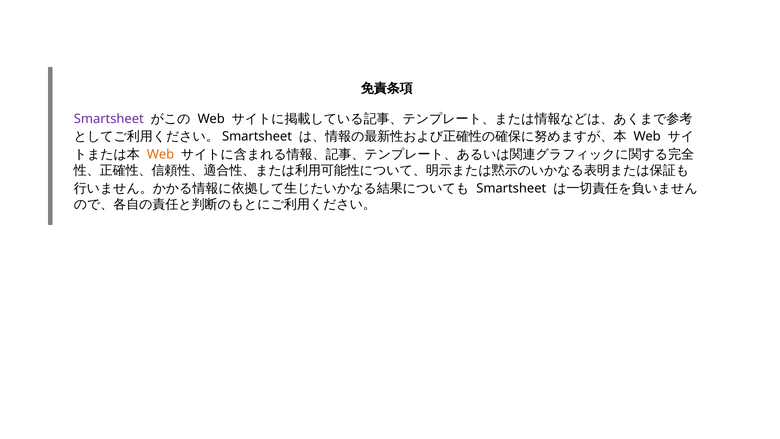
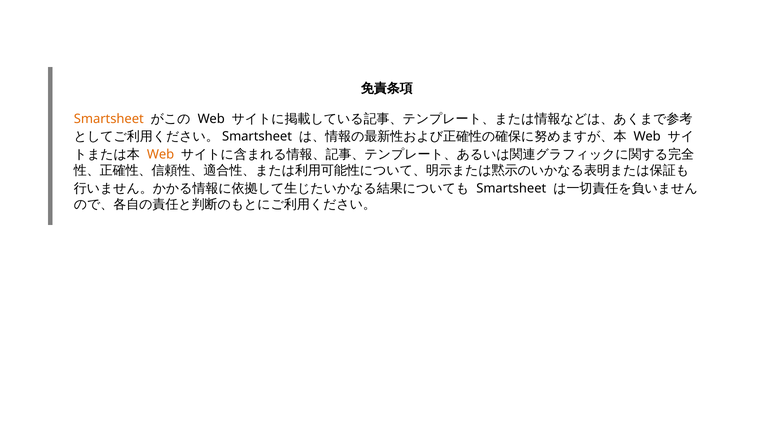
Smartsheet colour: purple -> orange (109, 119)
